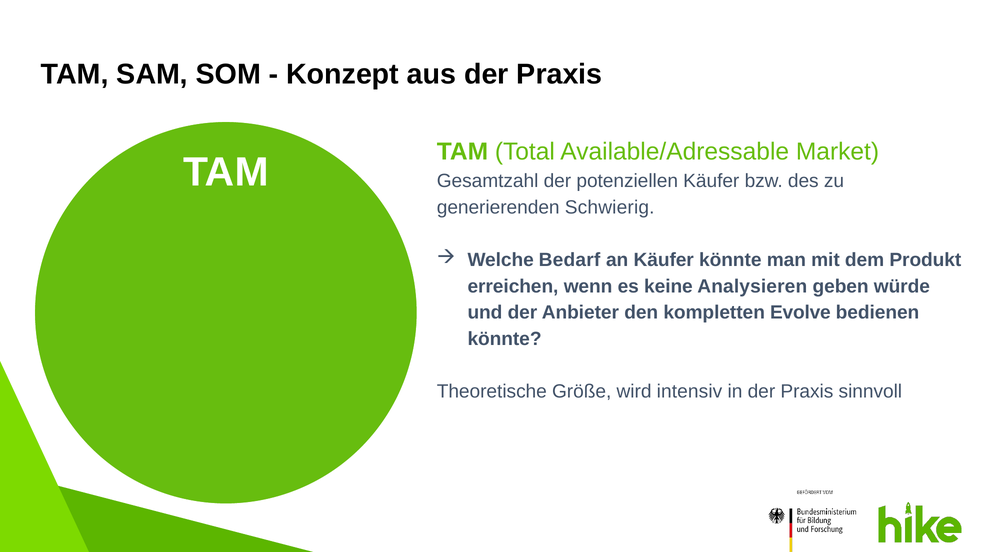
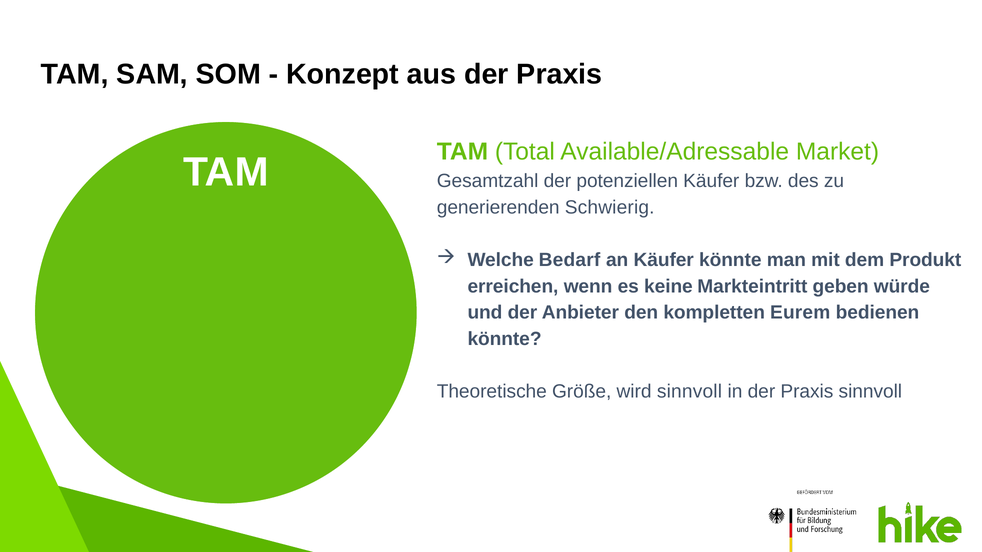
Analysieren: Analysieren -> Markteintritt (752, 286)
Evolve: Evolve -> Eurem (800, 313)
wird intensiv: intensiv -> sinnvoll (689, 392)
